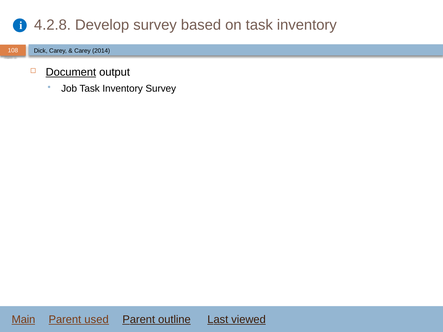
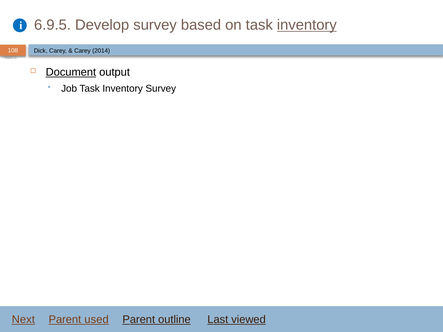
4.2.8: 4.2.8 -> 6.9.5 (52, 25)
inventory underline: none -> present (307, 25)
Main: Main -> Next (23, 320)
